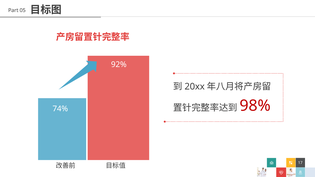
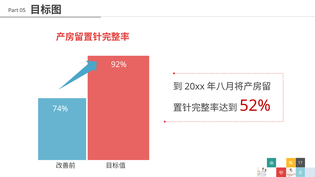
98%: 98% -> 52% (255, 106)
